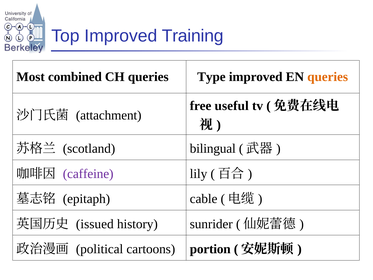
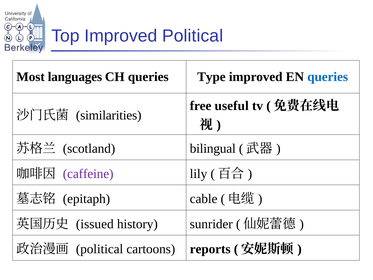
Improved Training: Training -> Political (193, 36)
combined: combined -> languages (75, 77)
queries colour: orange -> blue (328, 77)
attachment: attachment -> similarities (109, 115)
portion: portion -> reports (210, 249)
